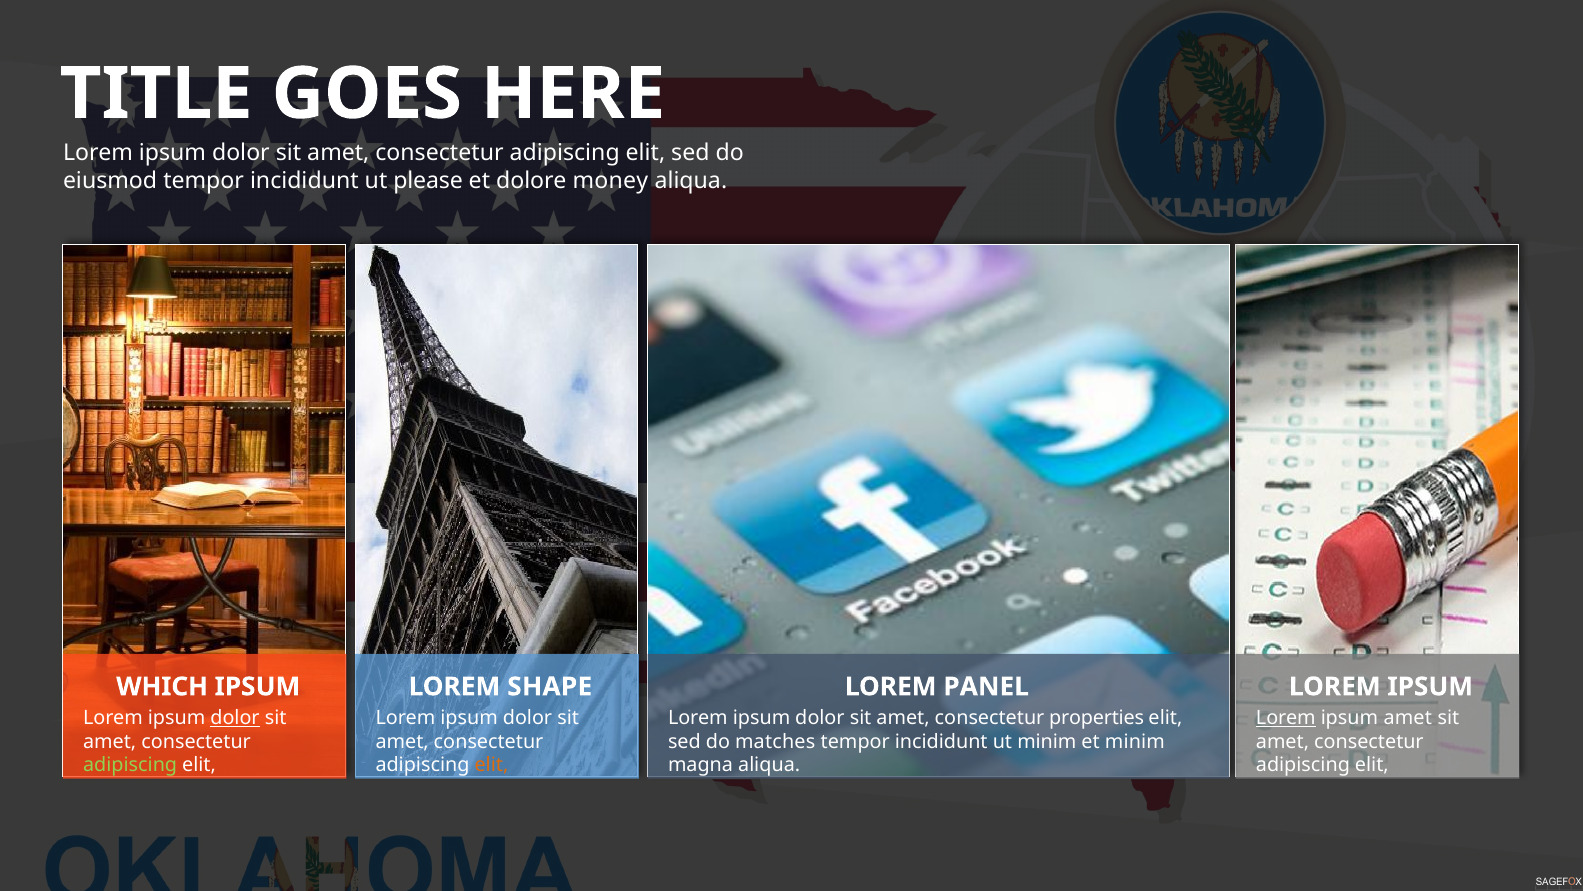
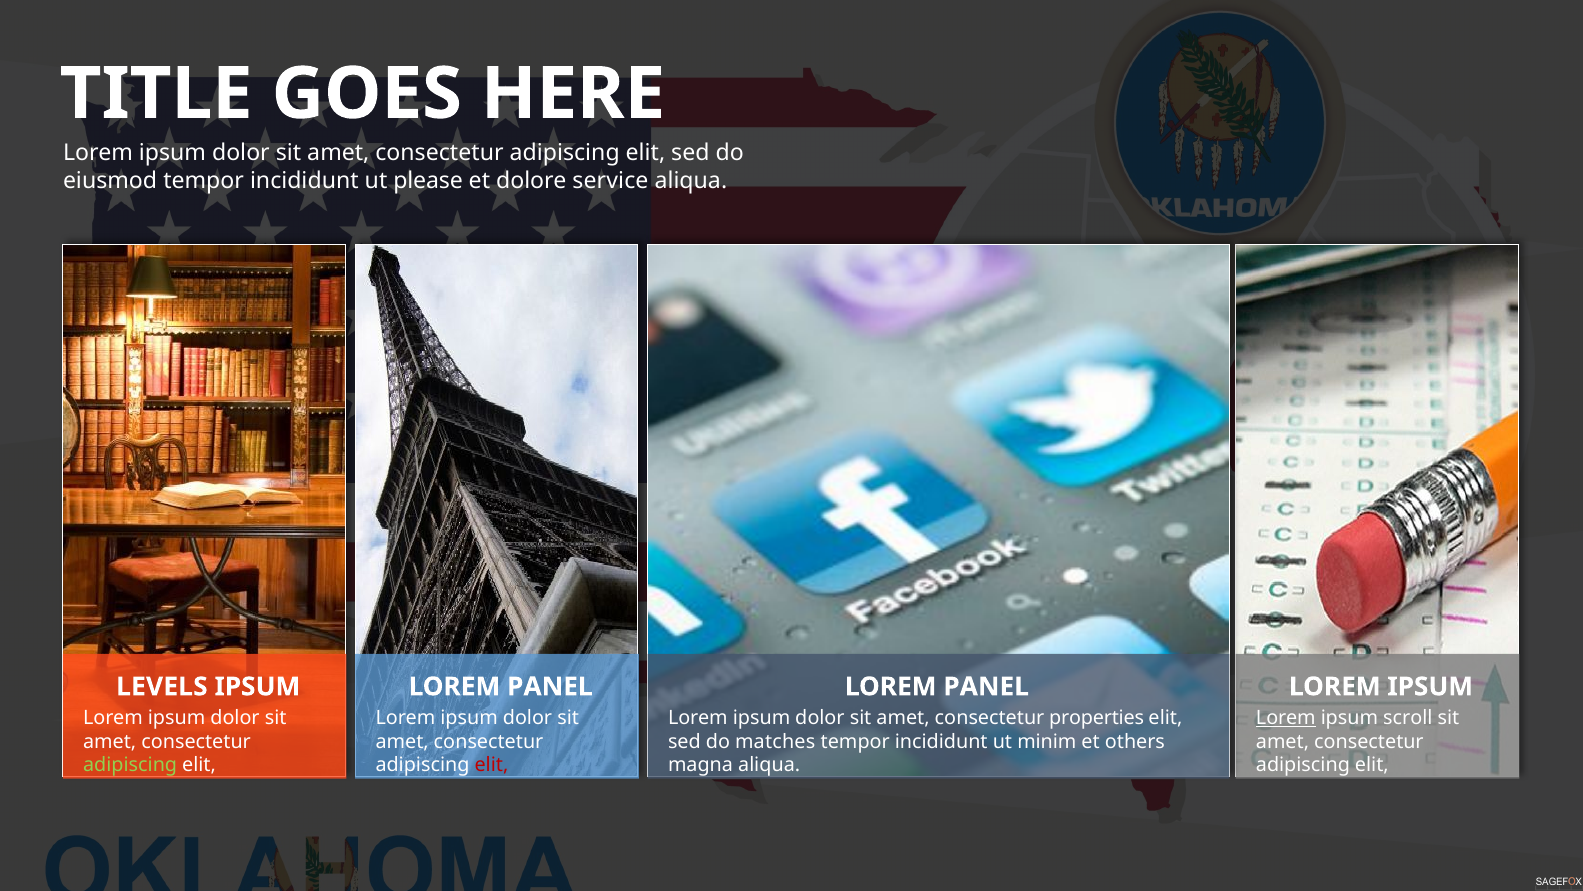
money: money -> service (610, 180)
WHICH: WHICH -> LEVELS (162, 686)
SHAPE: SHAPE -> PANEL (550, 686)
dolor underline: present -> none (235, 717)
ipsum amet: amet -> scroll (1408, 717)
et minim: minim -> others (1135, 741)
elit colour: orange -> red (491, 765)
